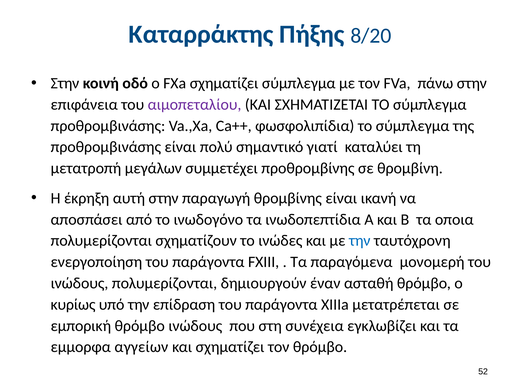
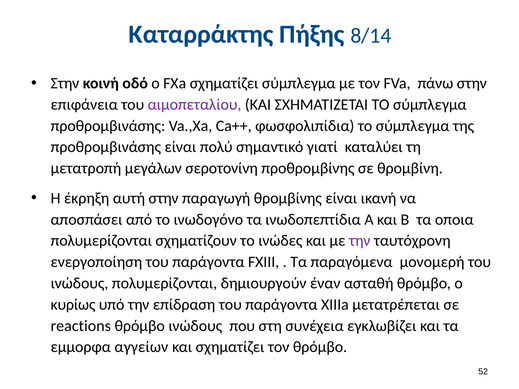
8/20: 8/20 -> 8/14 (371, 36)
συμμετέχει: συμμετέχει -> σεροτονίνη (222, 168)
την colour: blue -> purple (360, 241)
εμπορική: εμπορική -> reactions (81, 326)
